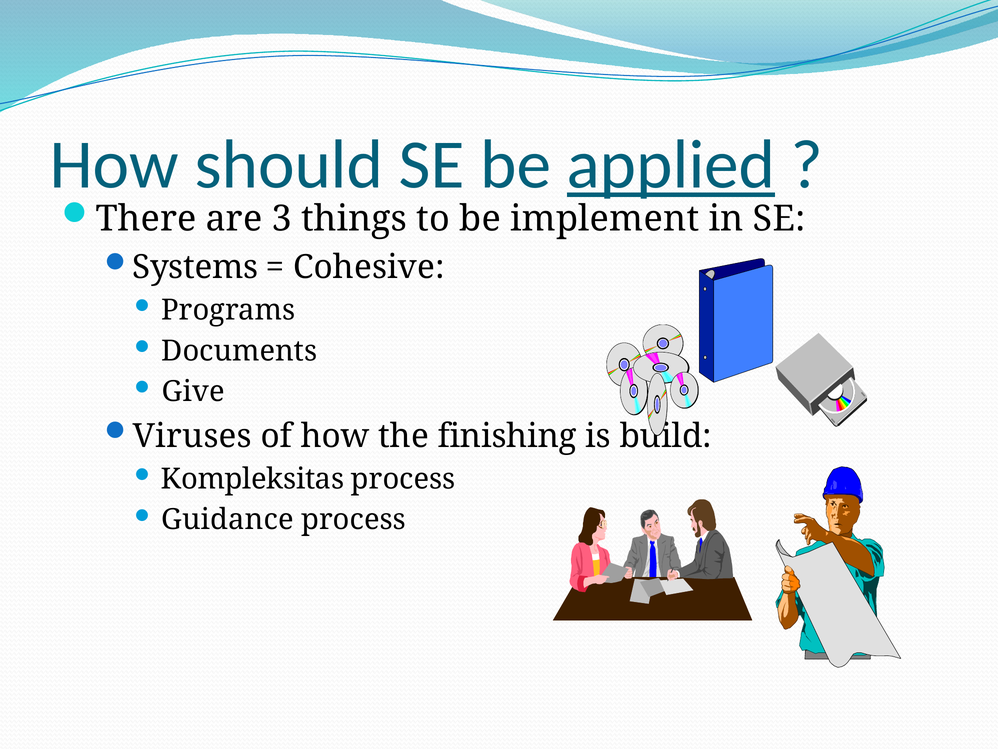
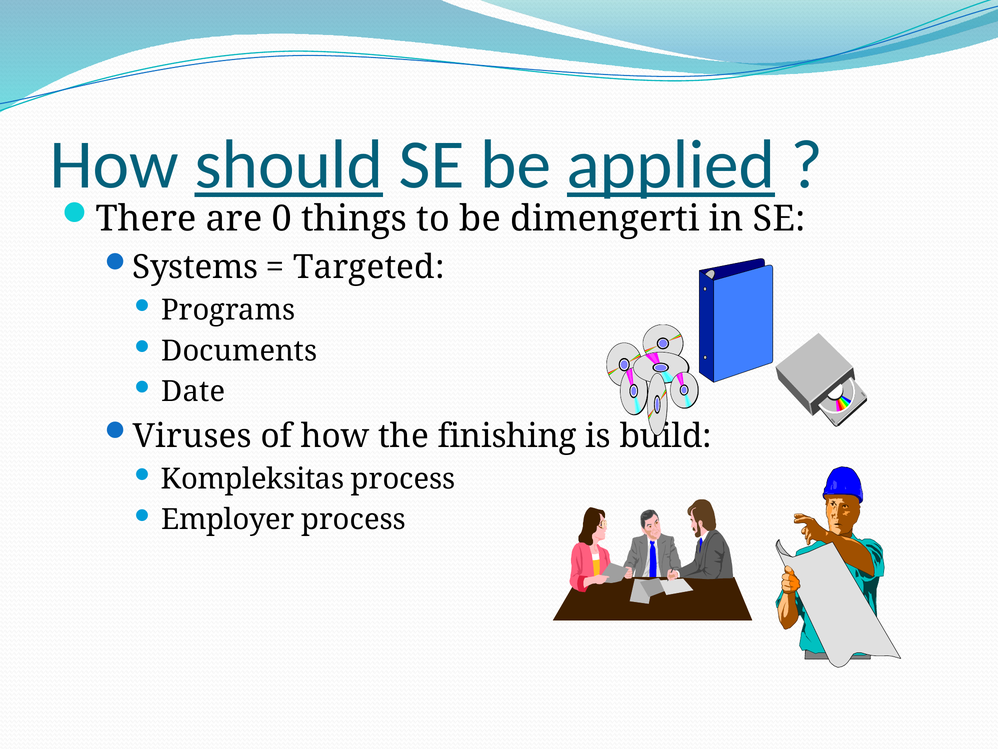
should underline: none -> present (289, 165)
3: 3 -> 0 (282, 219)
implement: implement -> dimengerti (605, 219)
Cohesive: Cohesive -> Targeted (369, 267)
Give: Give -> Date (193, 391)
Guidance: Guidance -> Employer (228, 519)
